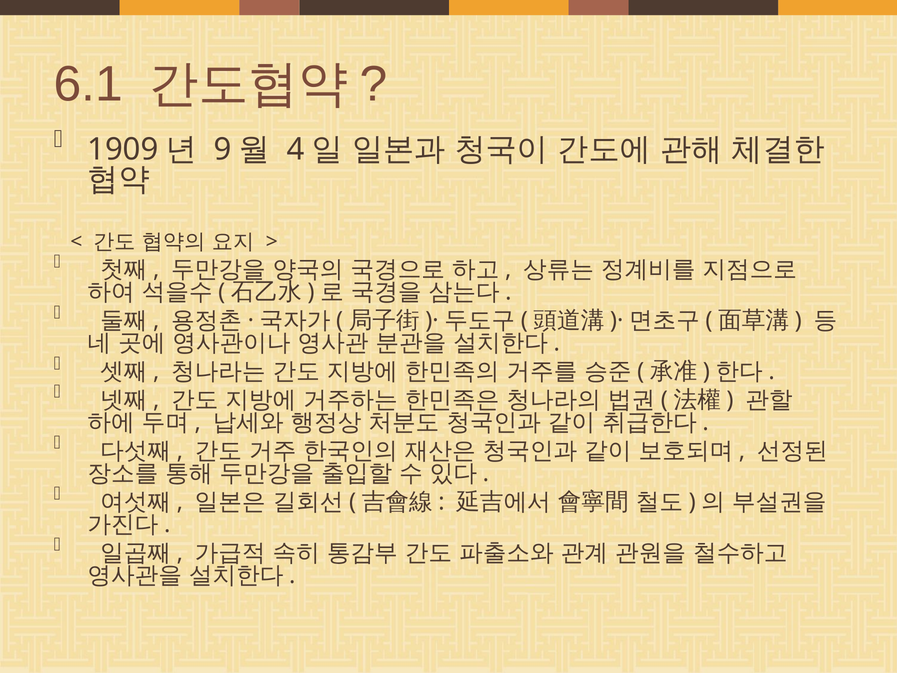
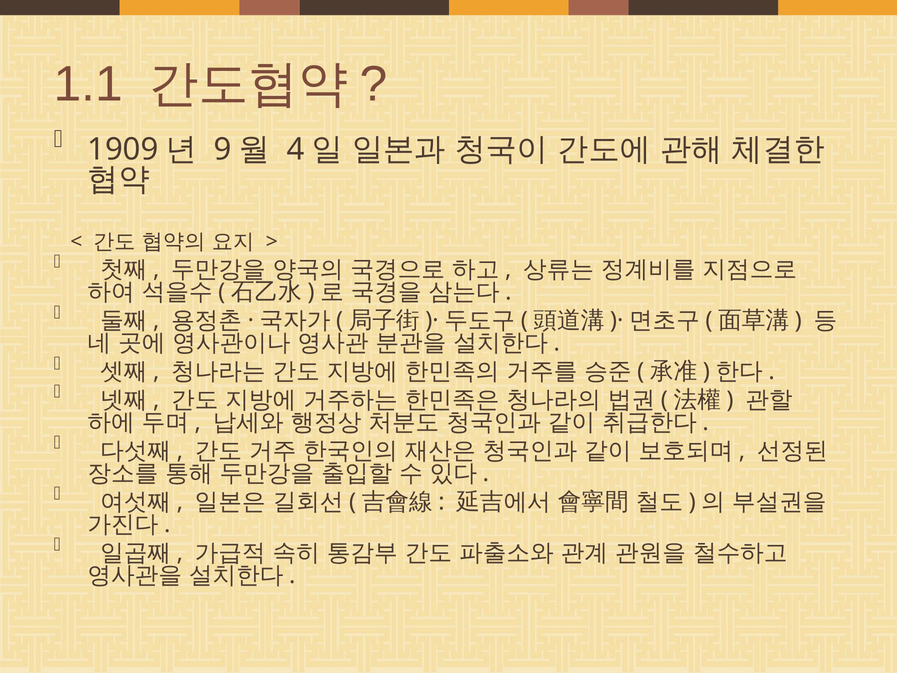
6.1: 6.1 -> 1.1 (88, 84)
